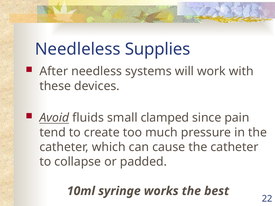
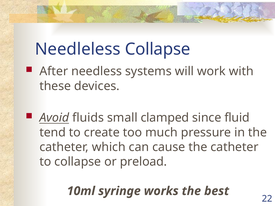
Needleless Supplies: Supplies -> Collapse (158, 49)
pain: pain -> fluid (237, 118)
padded: padded -> preload (143, 162)
